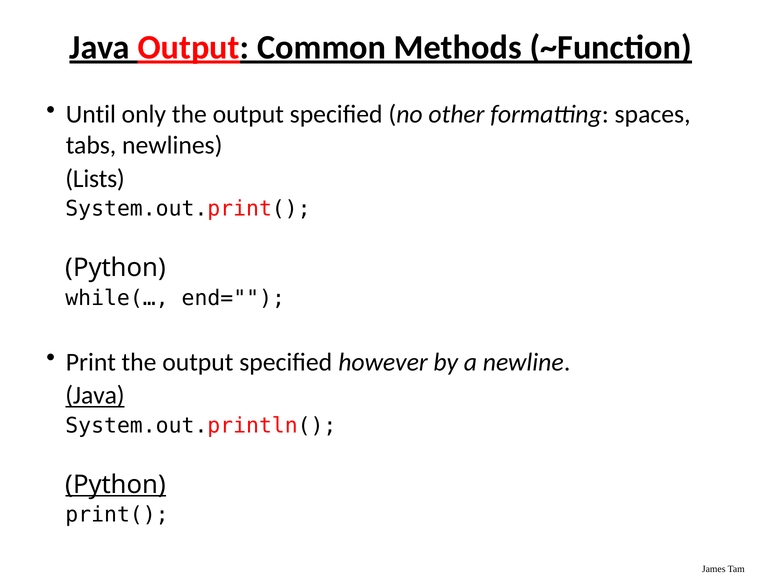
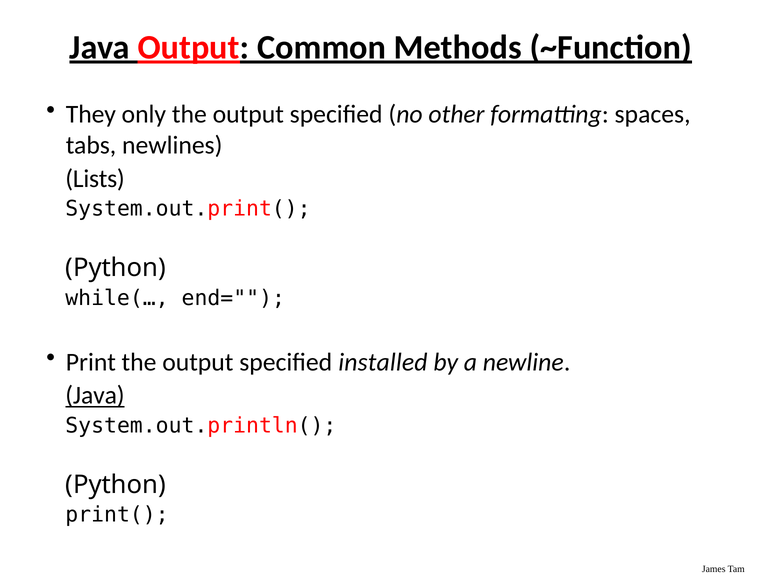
Until: Until -> They (91, 115)
however: however -> installed (383, 362)
Python underline: present -> none (116, 485)
